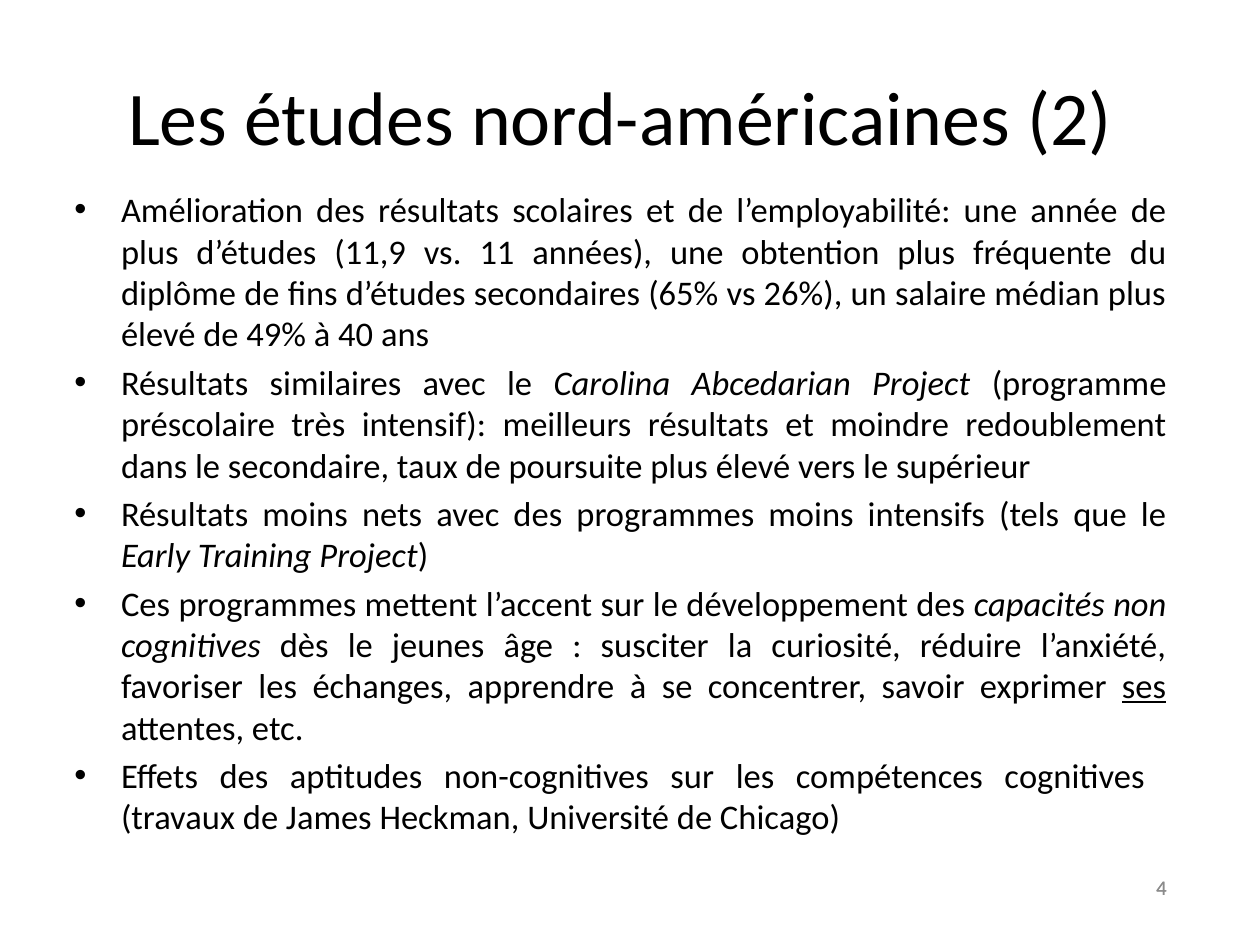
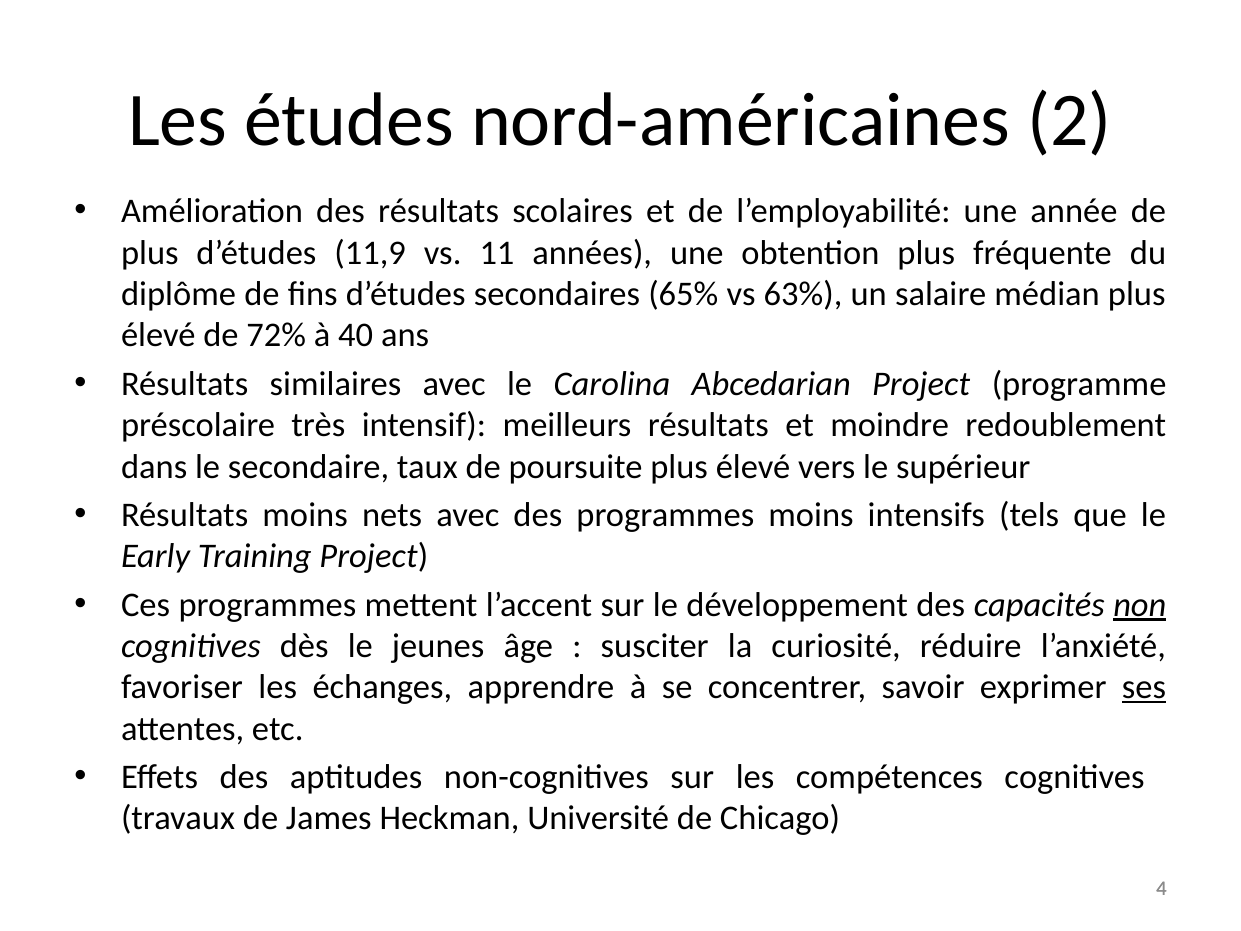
26%: 26% -> 63% (803, 294)
49%: 49% -> 72% (276, 336)
non underline: none -> present (1140, 604)
